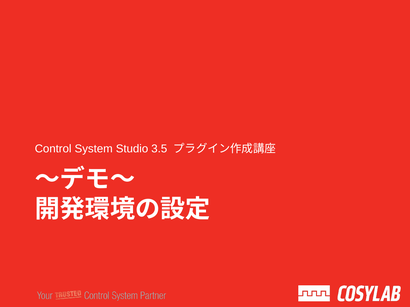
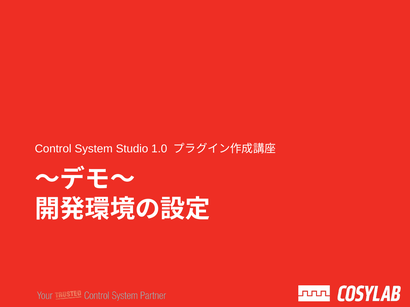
3.5: 3.5 -> 1.0 (159, 149)
